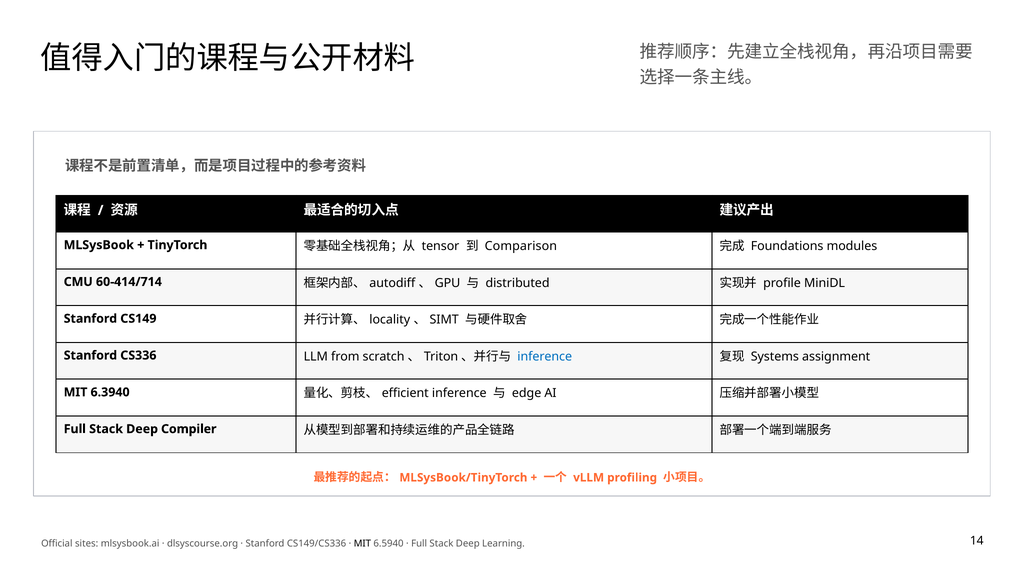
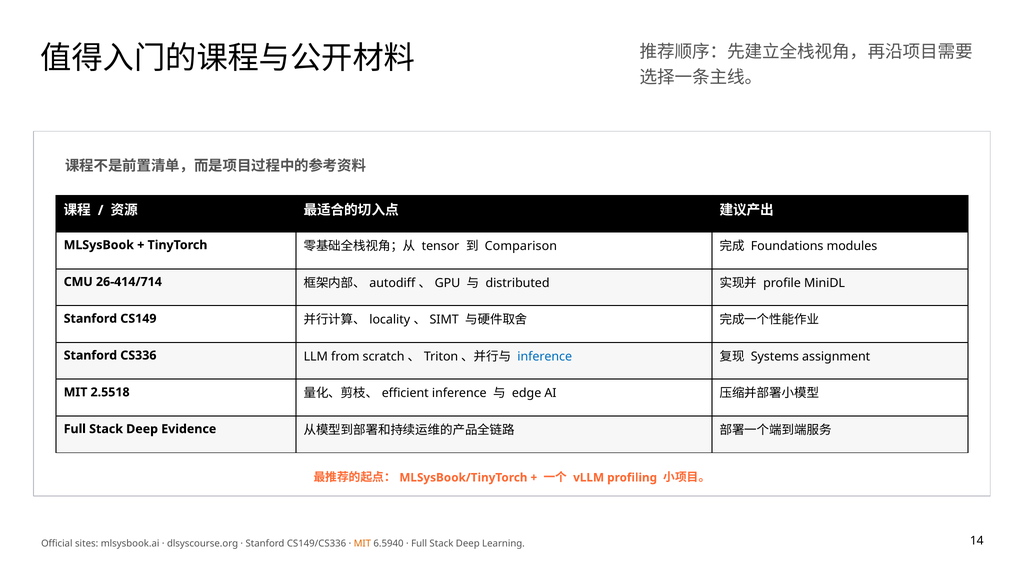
60-414/714: 60-414/714 -> 26-414/714 (129, 282)
6.3940: 6.3940 -> 2.5518 (110, 392)
Compiler: Compiler -> Evidence (189, 429)
MIT colour: black -> orange (362, 544)
